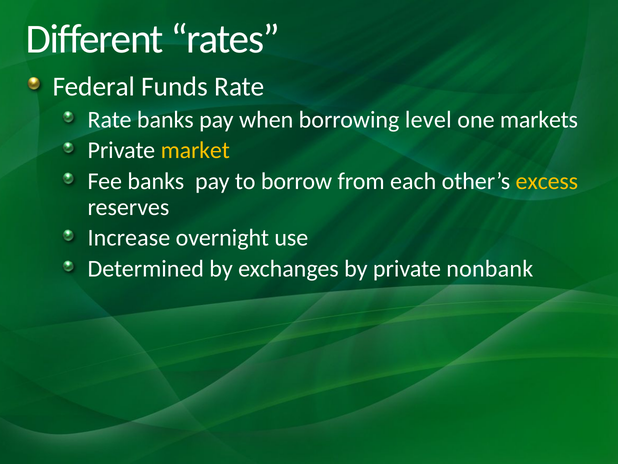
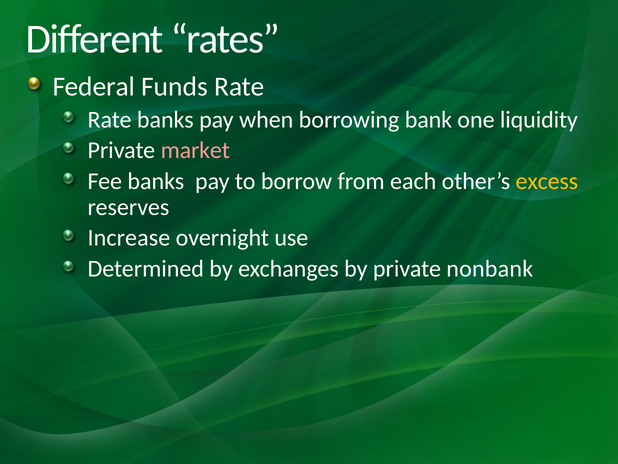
level: level -> bank (428, 119)
markets: markets -> liquidity (539, 119)
market colour: yellow -> pink (195, 150)
